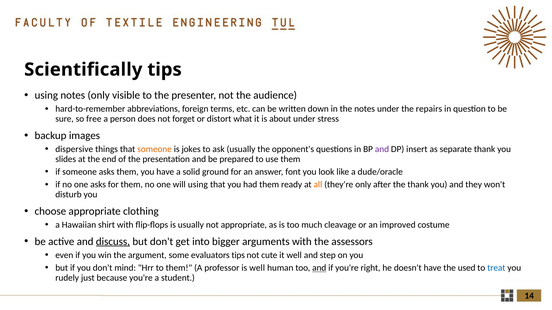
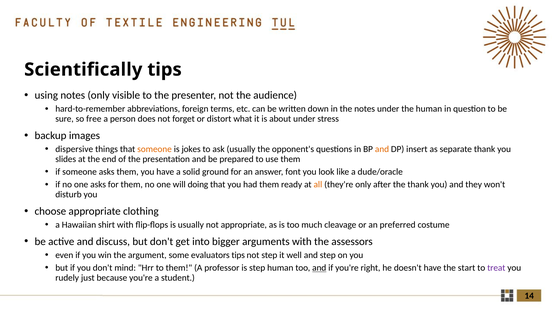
the repairs: repairs -> human (429, 109)
and colour: purple -> orange (382, 149)
will using: using -> doing (198, 185)
improved: improved -> preferred (398, 225)
discuss underline: present -> none (113, 242)
not cute: cute -> step (269, 256)
is well: well -> step (257, 268)
used: used -> start (467, 268)
treat colour: blue -> purple (496, 268)
